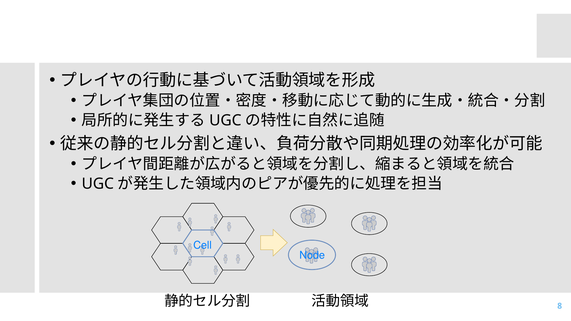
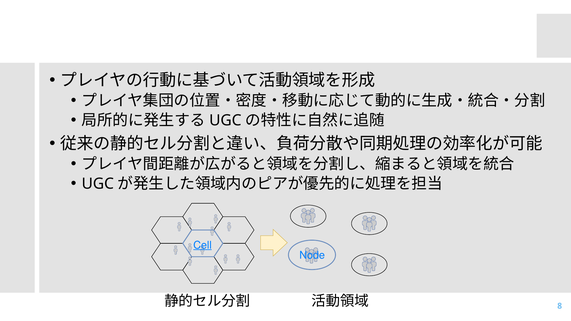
Cell underline: none -> present (203, 245)
